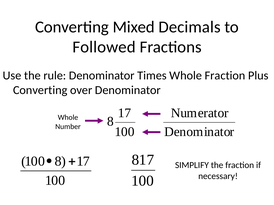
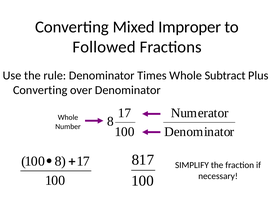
Decimals: Decimals -> Improper (190, 27)
Whole Fraction: Fraction -> Subtract (225, 76)
